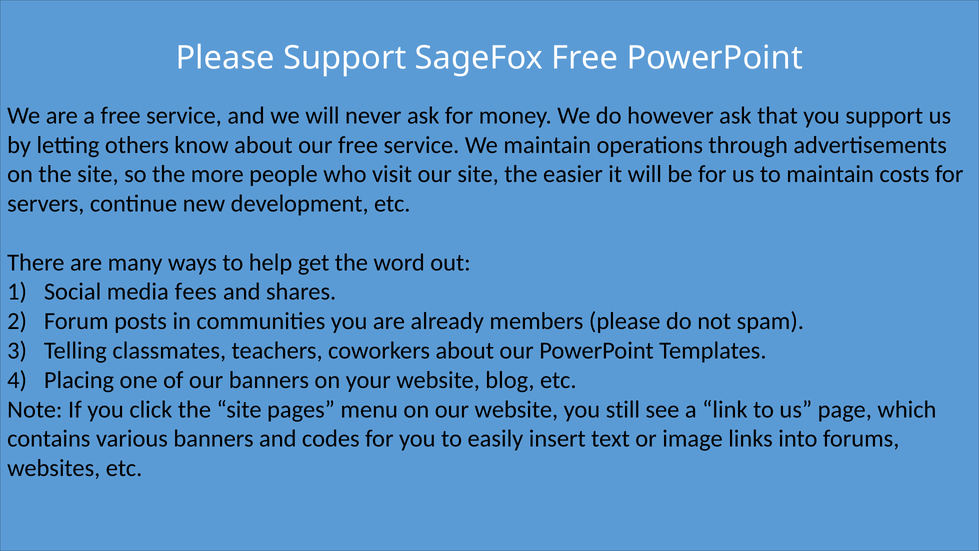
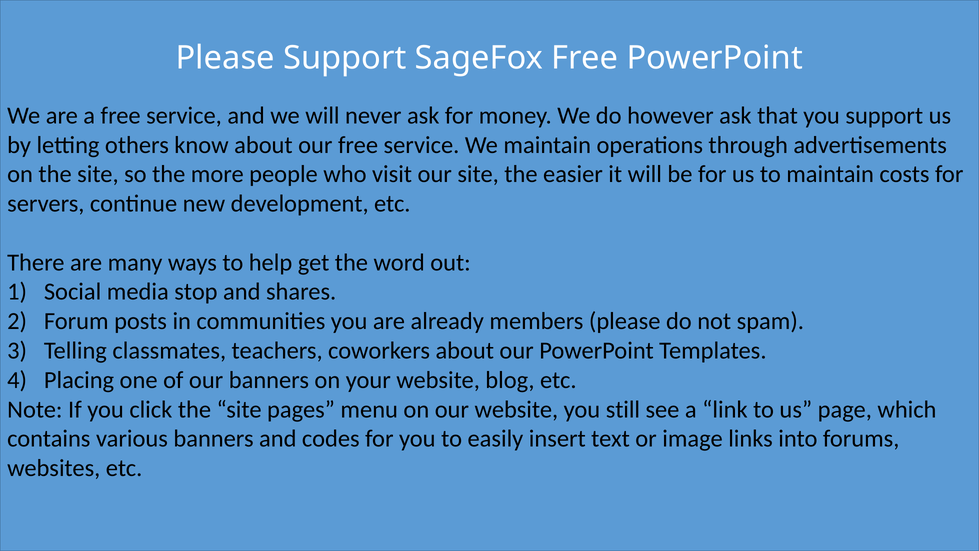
fees: fees -> stop (196, 292)
